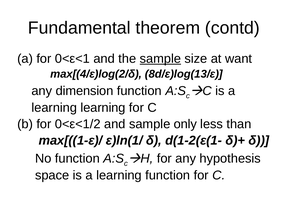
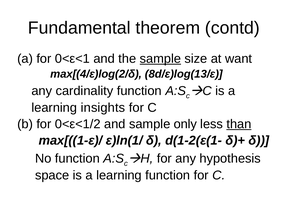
dimension: dimension -> cardinality (84, 91)
learning learning: learning -> insights (103, 108)
than underline: none -> present (239, 124)
